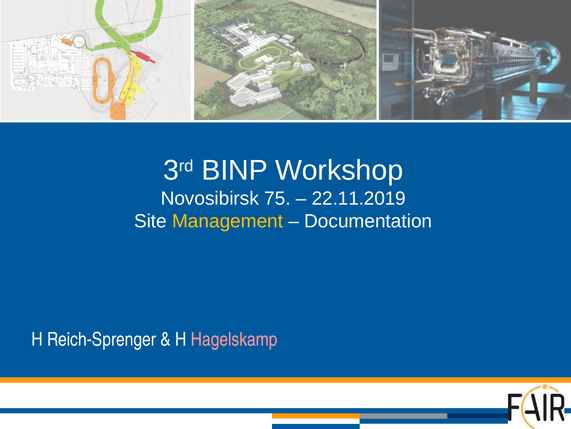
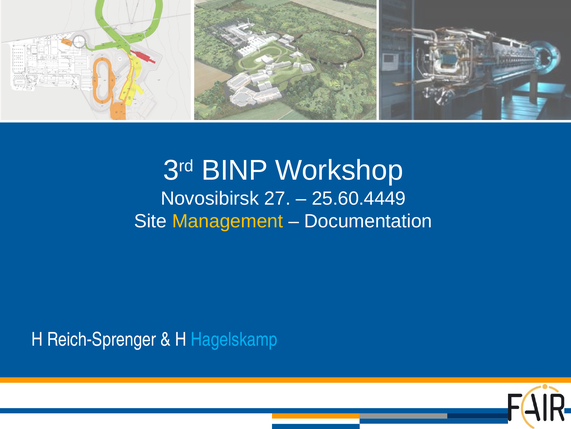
75: 75 -> 27 (278, 198)
22.11.2019: 22.11.2019 -> 25.60.4449 (359, 198)
Hagelskamp colour: pink -> light blue (234, 339)
